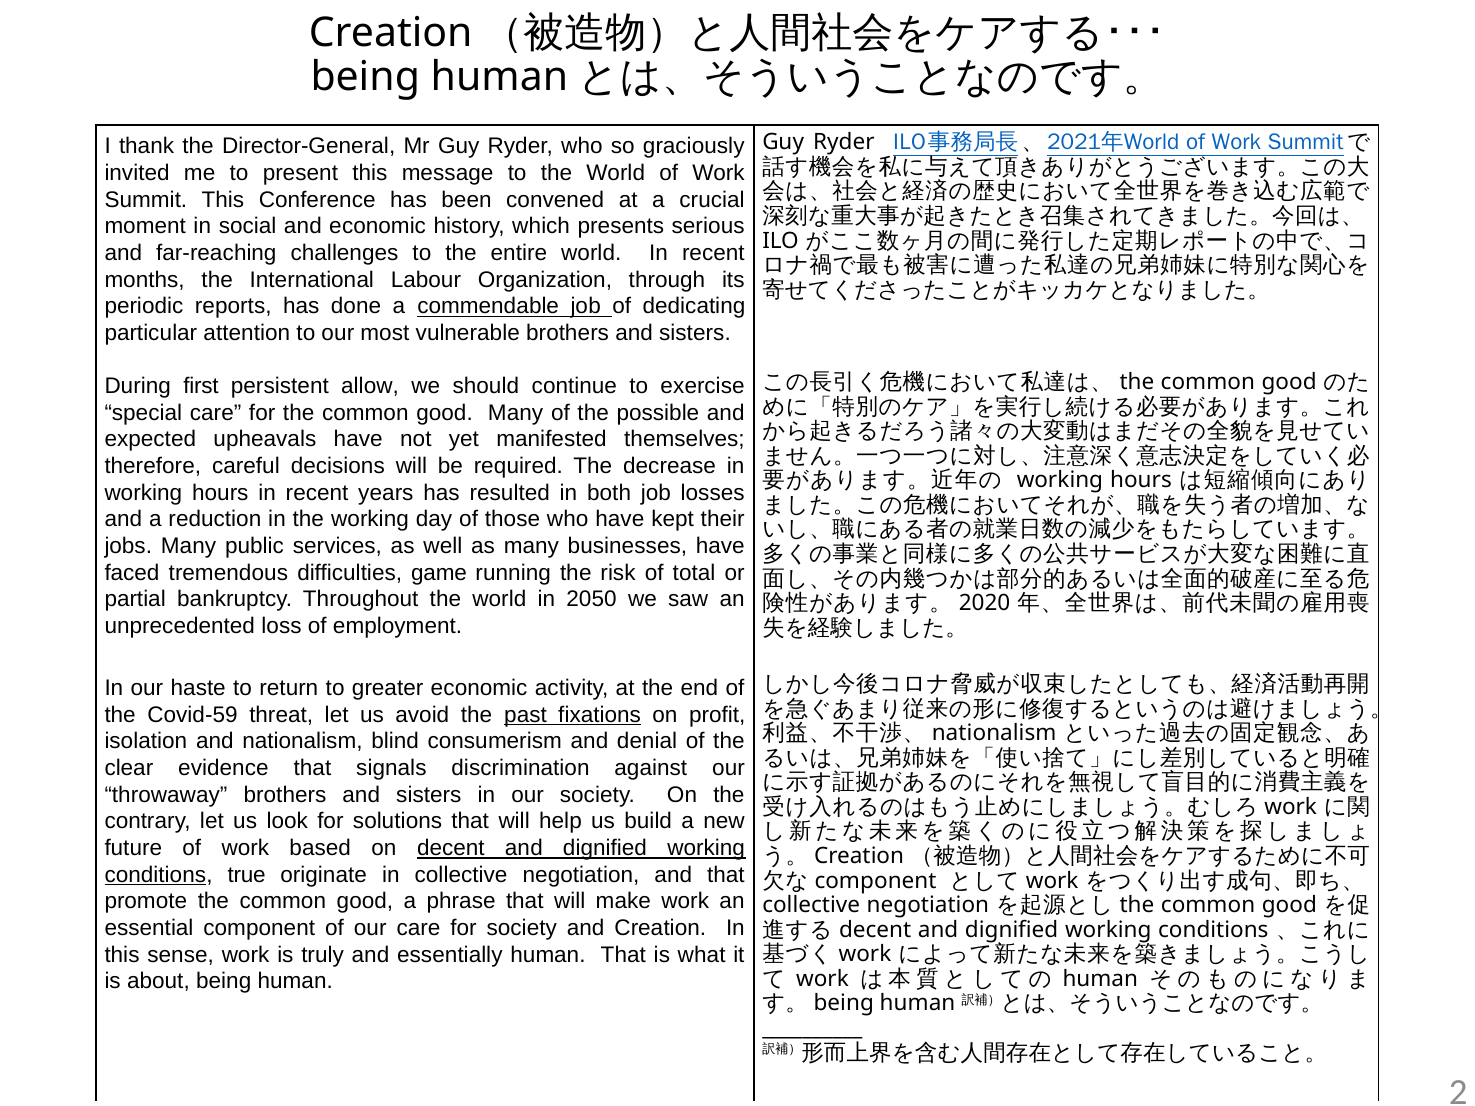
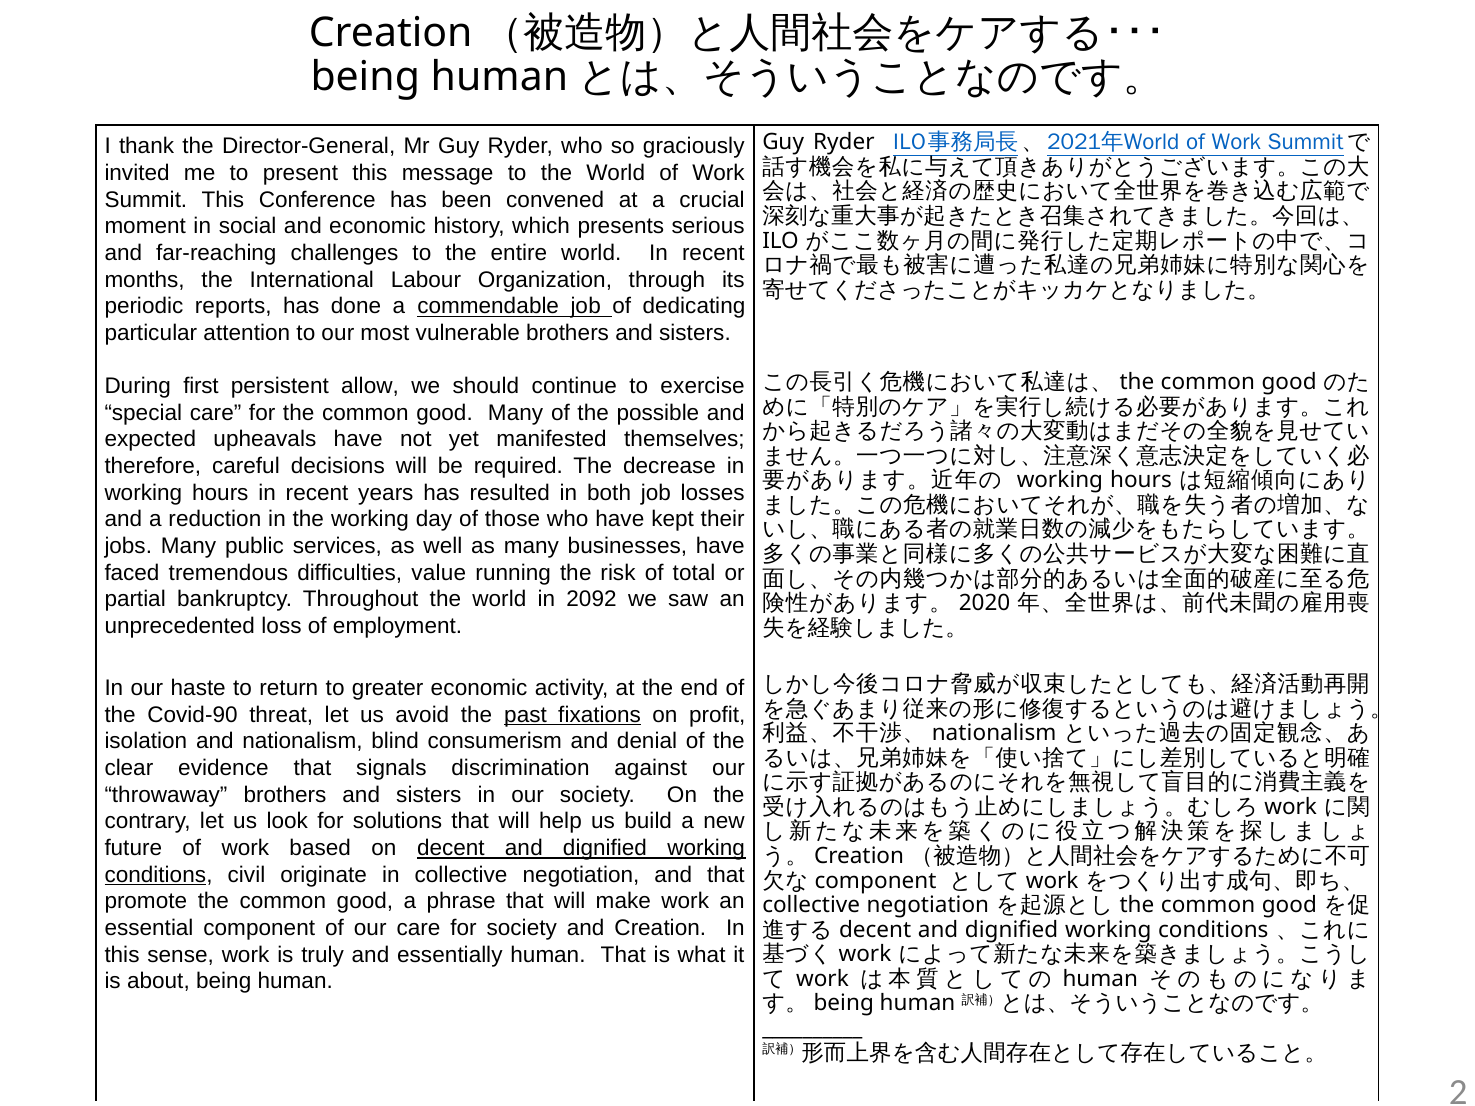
game: game -> value (439, 573)
2050: 2050 -> 2092 (592, 599)
Covid-59: Covid-59 -> Covid-90 (192, 715)
true: true -> civil (246, 875)
